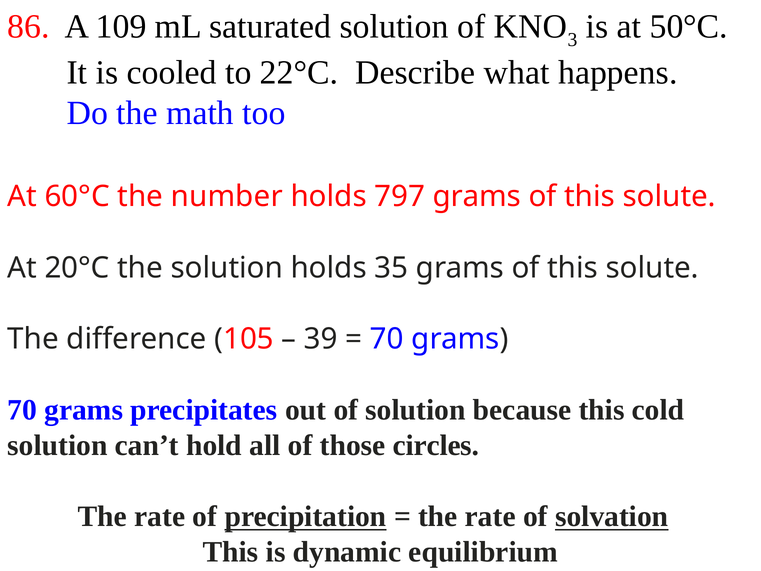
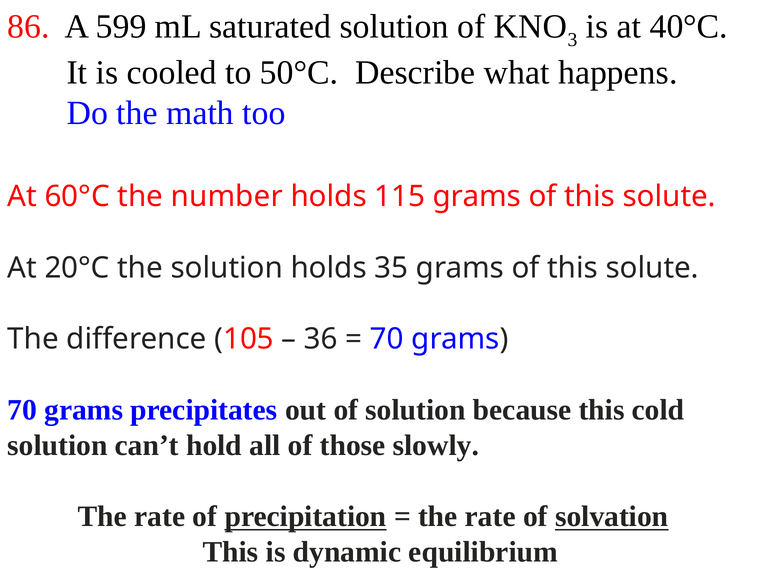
109: 109 -> 599 (121, 26)
50°C: 50°C -> 40°C (689, 26)
22°C: 22°C -> 50°C (299, 73)
797: 797 -> 115 (400, 197)
39: 39 -> 36 (321, 339)
circles: circles -> slowly (436, 445)
